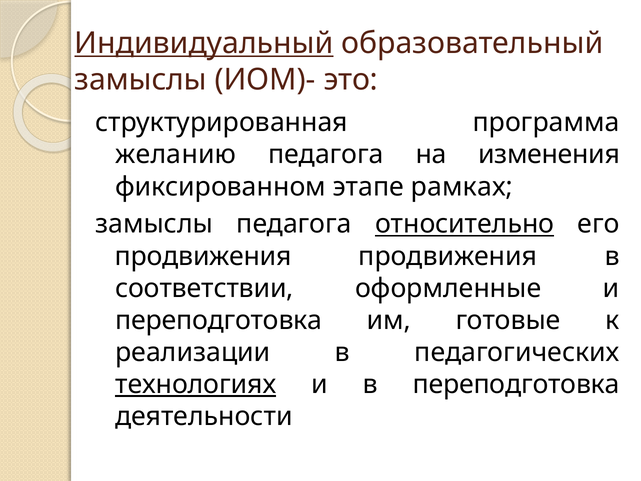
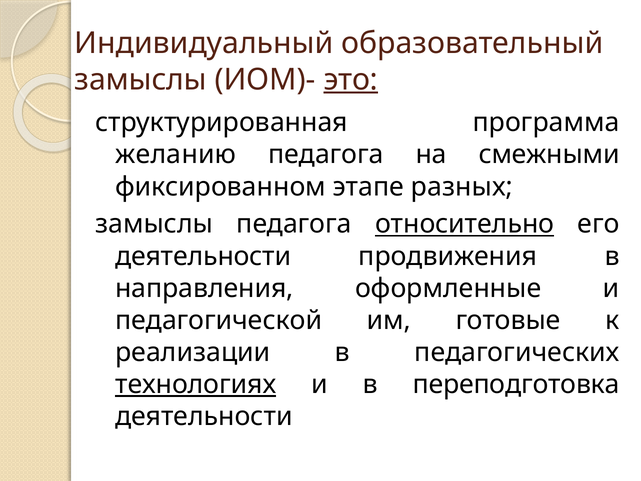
Индивидуальный underline: present -> none (204, 43)
это underline: none -> present (351, 80)
изменения: изменения -> смежными (549, 155)
рамках: рамках -> разных (462, 187)
продвижения: продвижения -> деятельности (203, 256)
соответствии: соответствии -> направления (204, 288)
переподготовка: переподготовка -> педагогической (219, 320)
